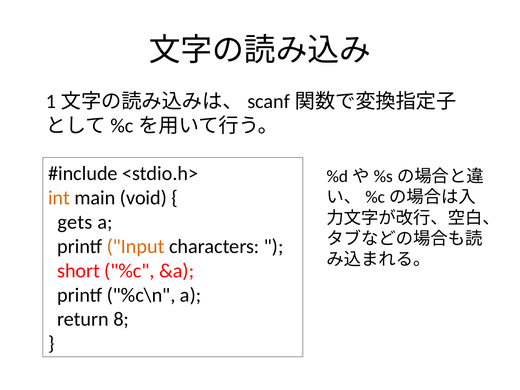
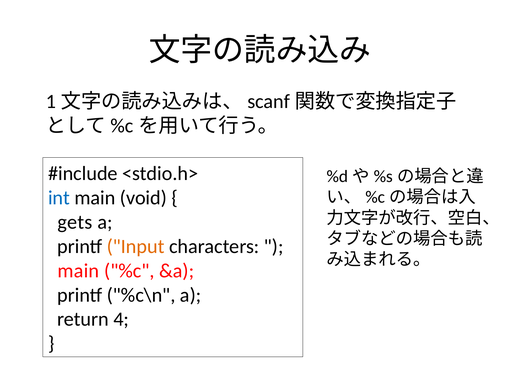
int colour: orange -> blue (59, 198)
short: short -> main (78, 271)
8: 8 -> 4 (121, 319)
